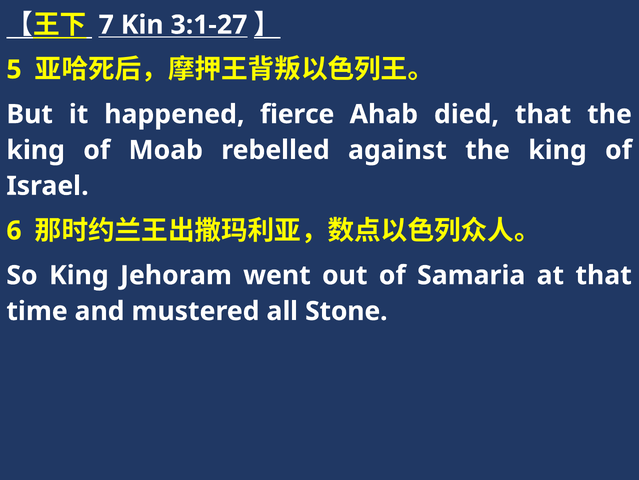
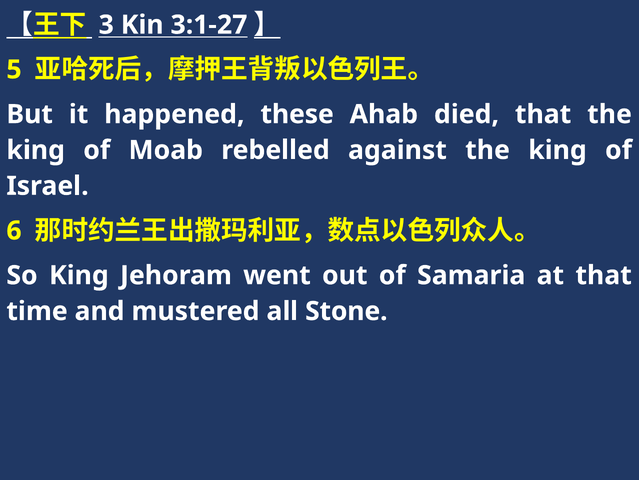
7: 7 -> 3 (106, 25)
fierce: fierce -> these (297, 114)
